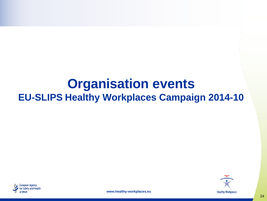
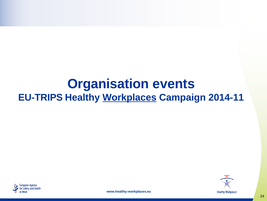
EU-SLIPS: EU-SLIPS -> EU-TRIPS (40, 97)
Workplaces underline: none -> present (130, 97)
2014-10: 2014-10 -> 2014-11 (226, 97)
